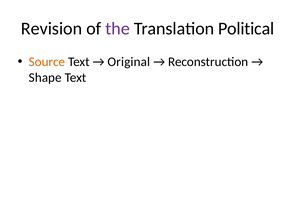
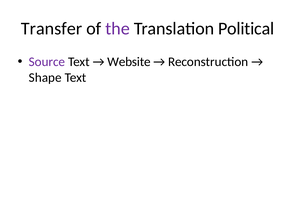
Revision: Revision -> Transfer (52, 29)
Source colour: orange -> purple (47, 62)
Original: Original -> Website (129, 62)
